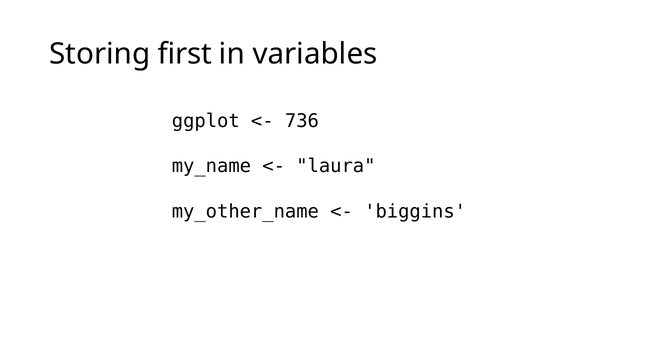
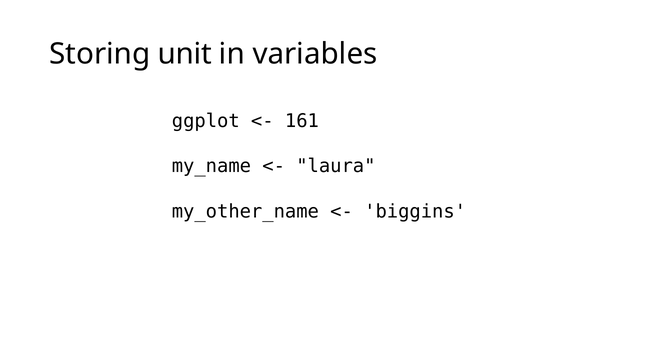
first: first -> unit (185, 54)
736: 736 -> 161 (302, 121)
